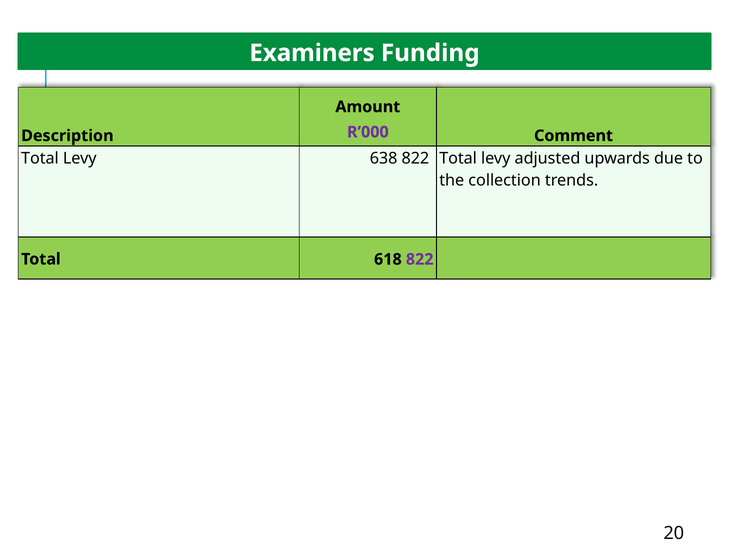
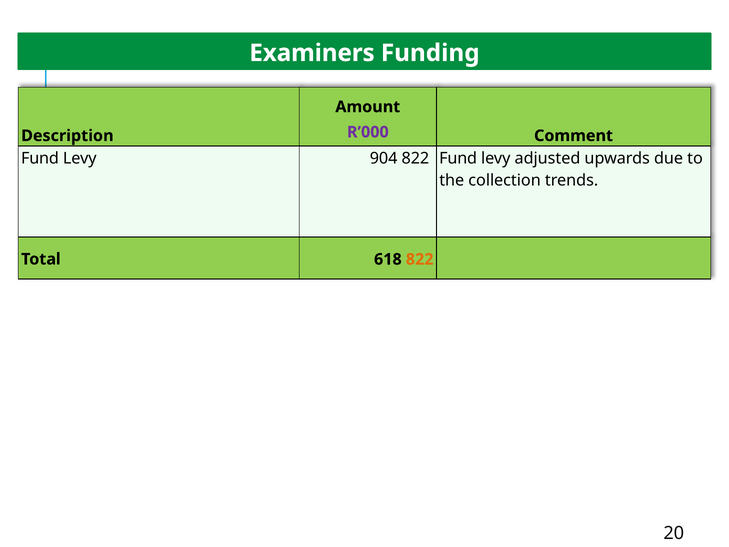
Total: Total -> Fund (40, 158)
638: 638 -> 904 (384, 158)
822 Total: Total -> Fund (458, 158)
822 colour: purple -> orange (420, 259)
